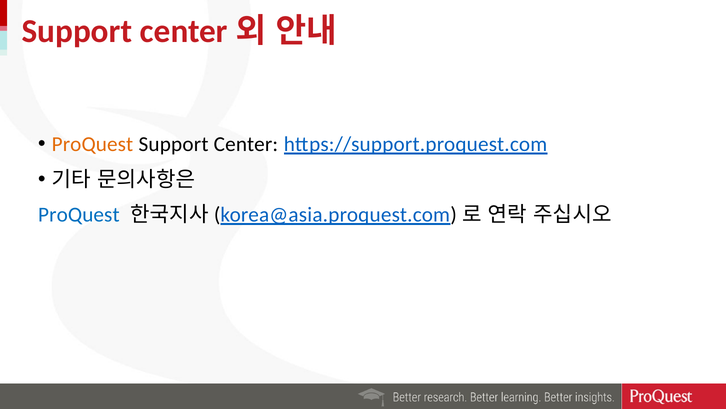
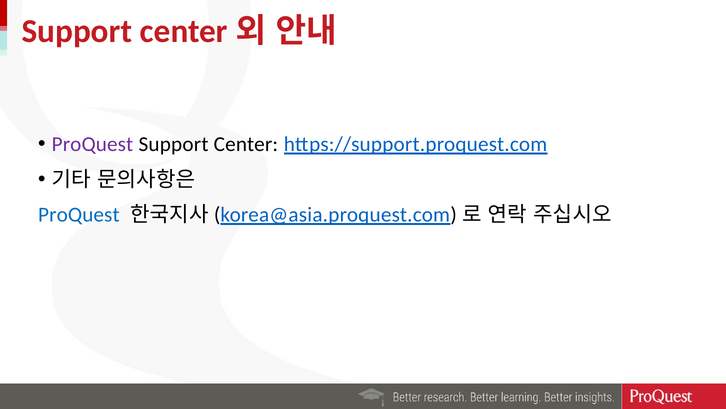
ProQuest colour: orange -> purple (92, 144)
